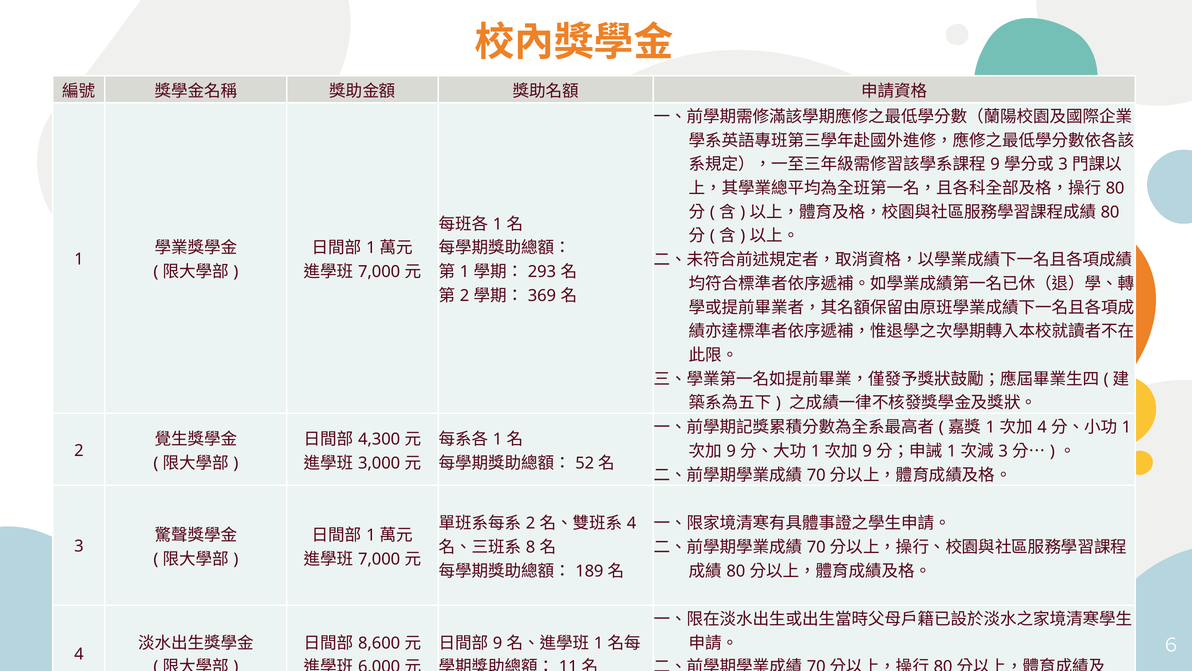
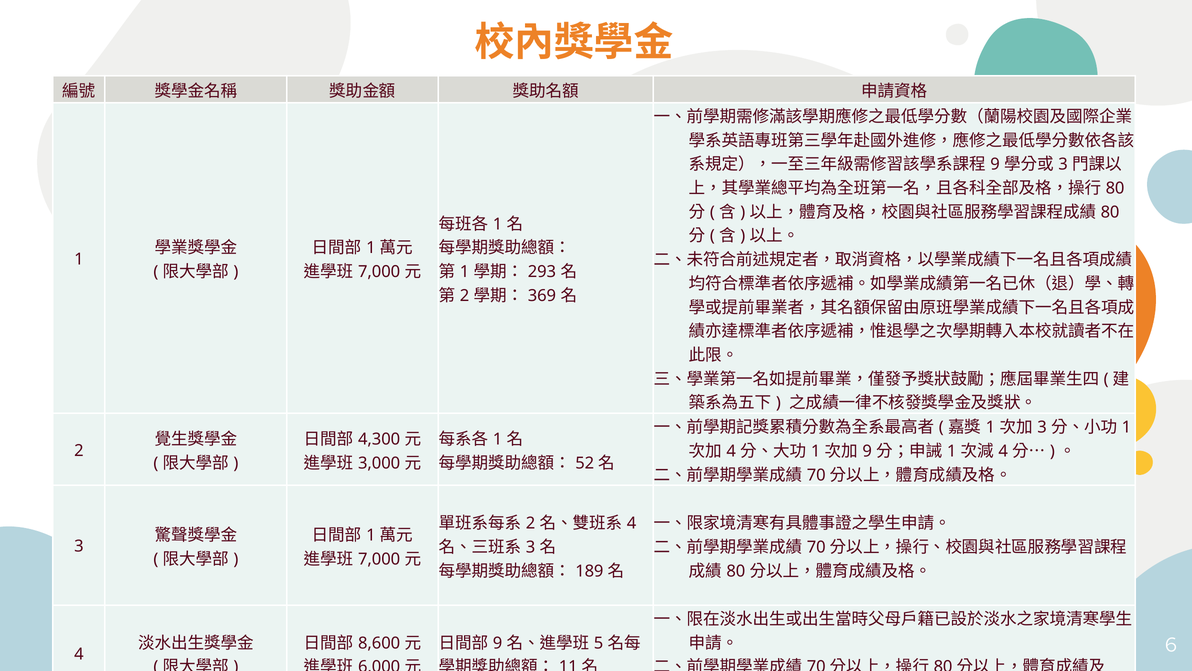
4: 4 -> 3 (1042, 427)
9: 9 -> 4 (731, 451)
3: 3 -> 4 (1003, 451)
8: 8 -> 3 (531, 547)
1: 1 -> 5 (599, 643)
